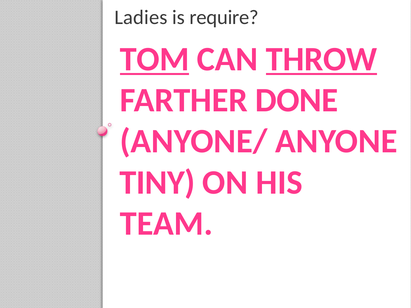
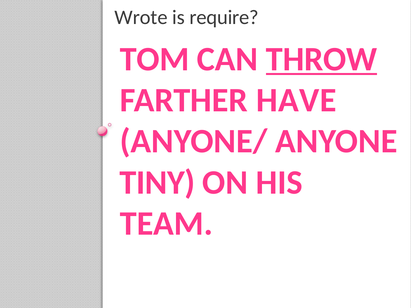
Ladies: Ladies -> Wrote (141, 17)
TOM underline: present -> none (155, 59)
DONE: DONE -> HAVE (296, 100)
